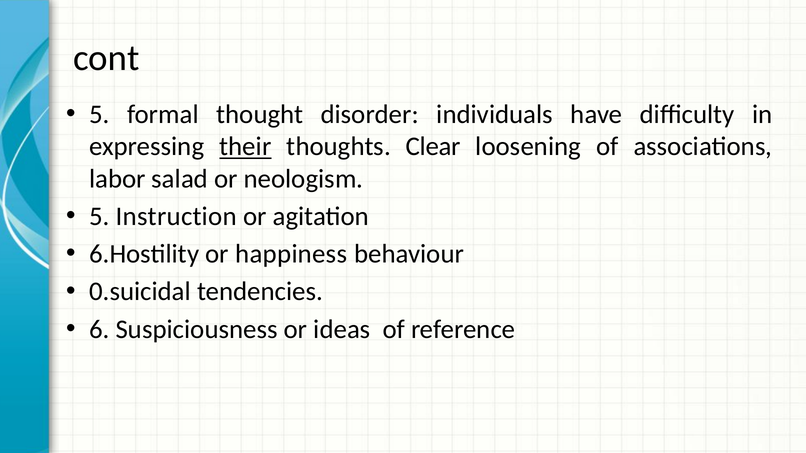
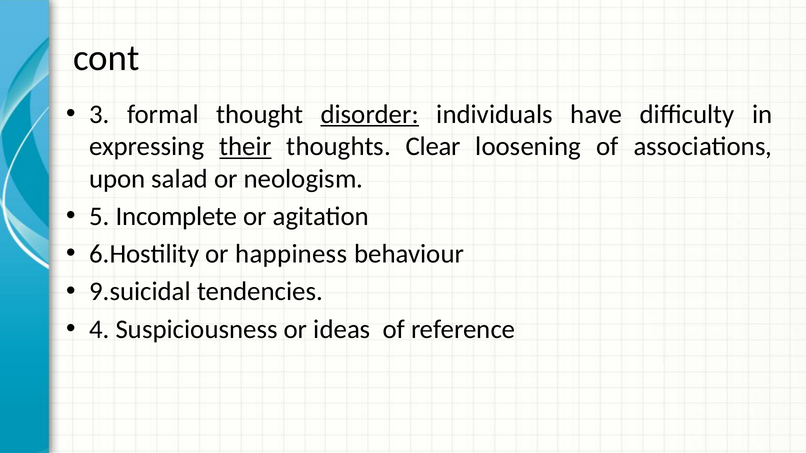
5: 5 -> 3 (99, 114)
disorder underline: none -> present (370, 114)
labor: labor -> upon (117, 179)
Instruction: Instruction -> Incomplete (176, 217)
0.suicidal: 0.suicidal -> 9.suicidal (140, 292)
6: 6 -> 4 (99, 329)
